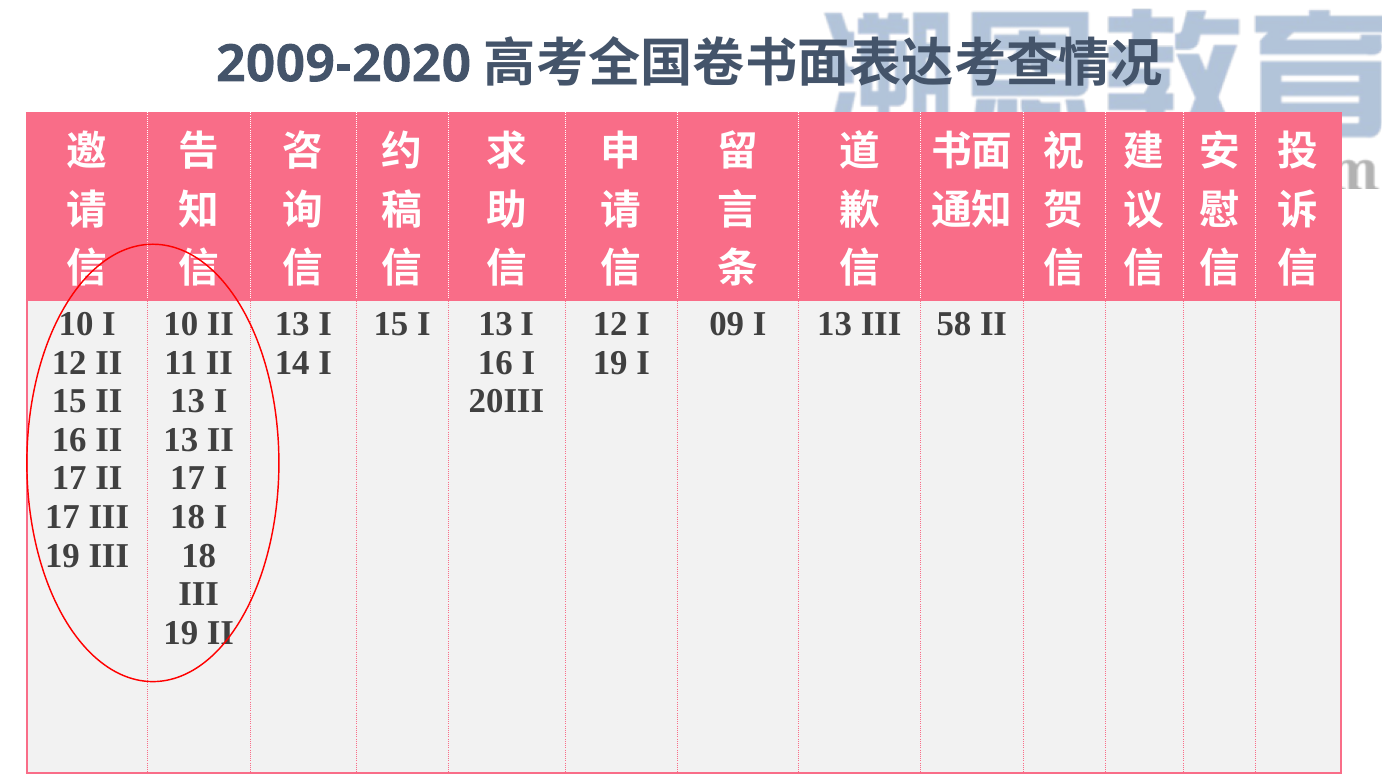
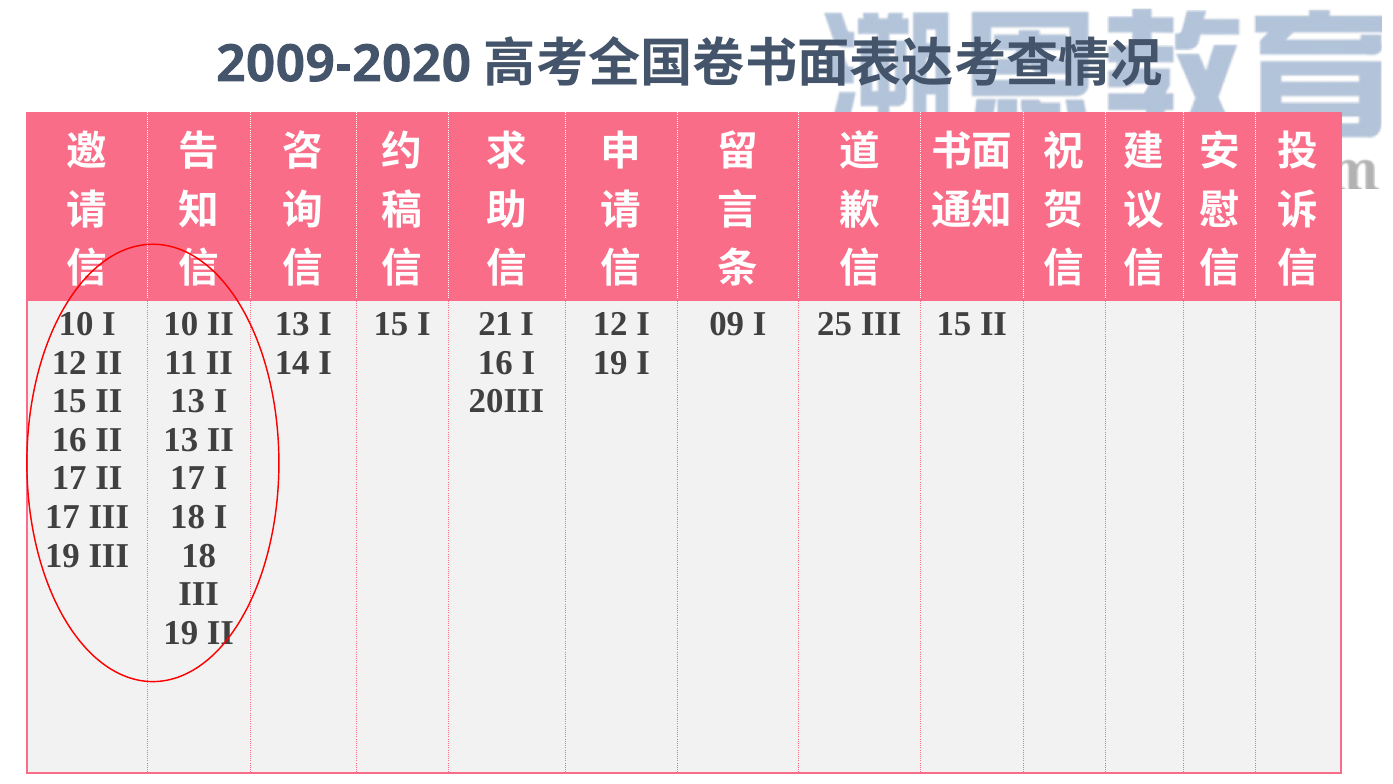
15 I 13: 13 -> 21 (496, 324)
09 I 13: 13 -> 25 (835, 324)
III 58: 58 -> 15 (954, 324)
